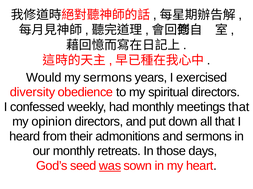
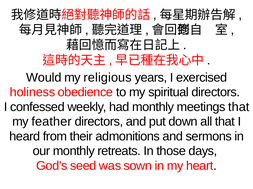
my sermons: sermons -> religious (108, 78)
diversity: diversity -> holiness (33, 93)
opinion: opinion -> feather (52, 122)
was underline: present -> none (110, 166)
